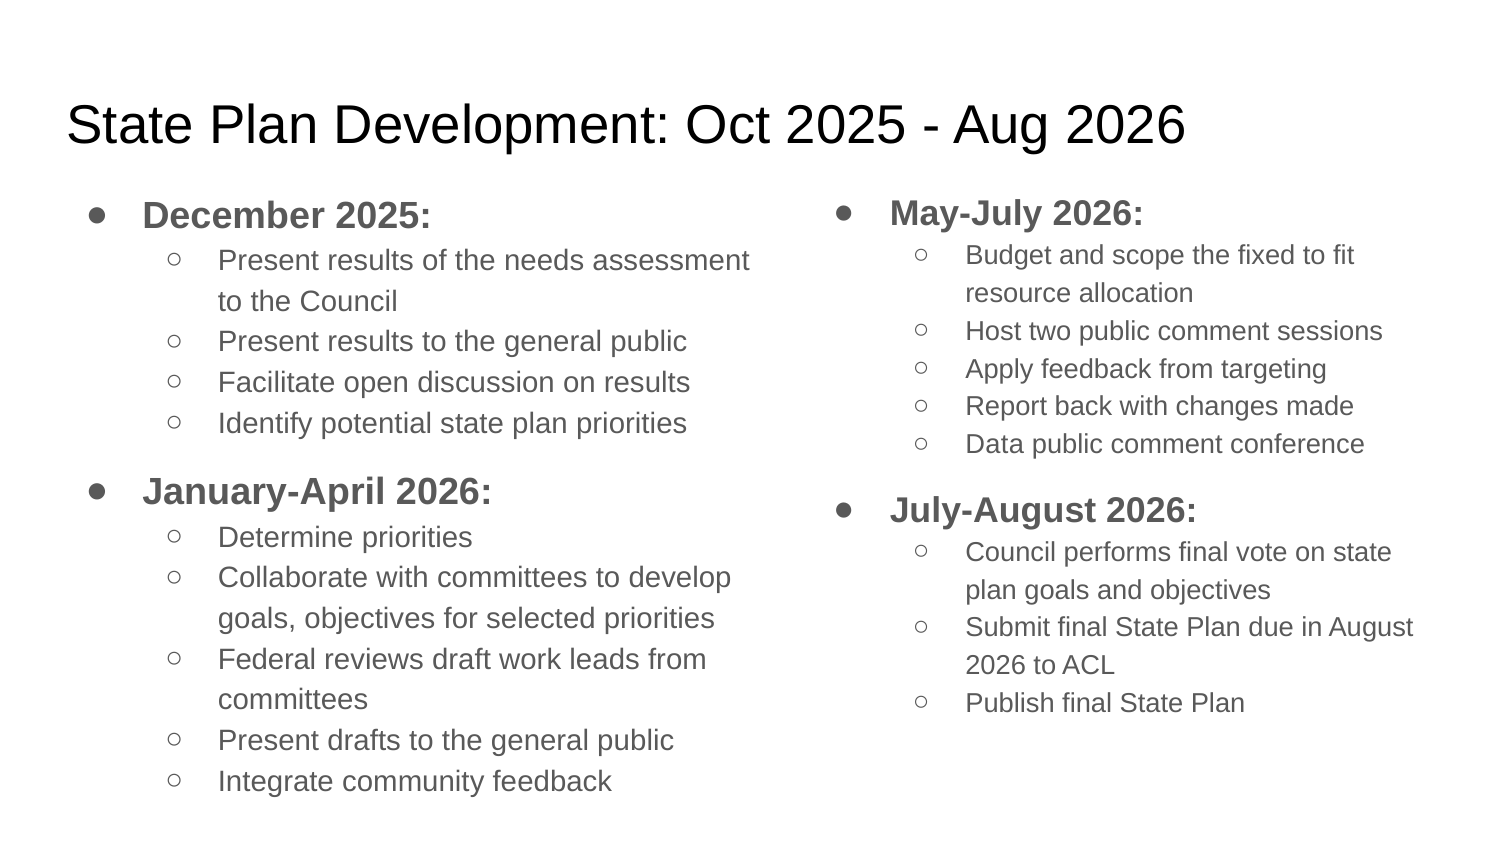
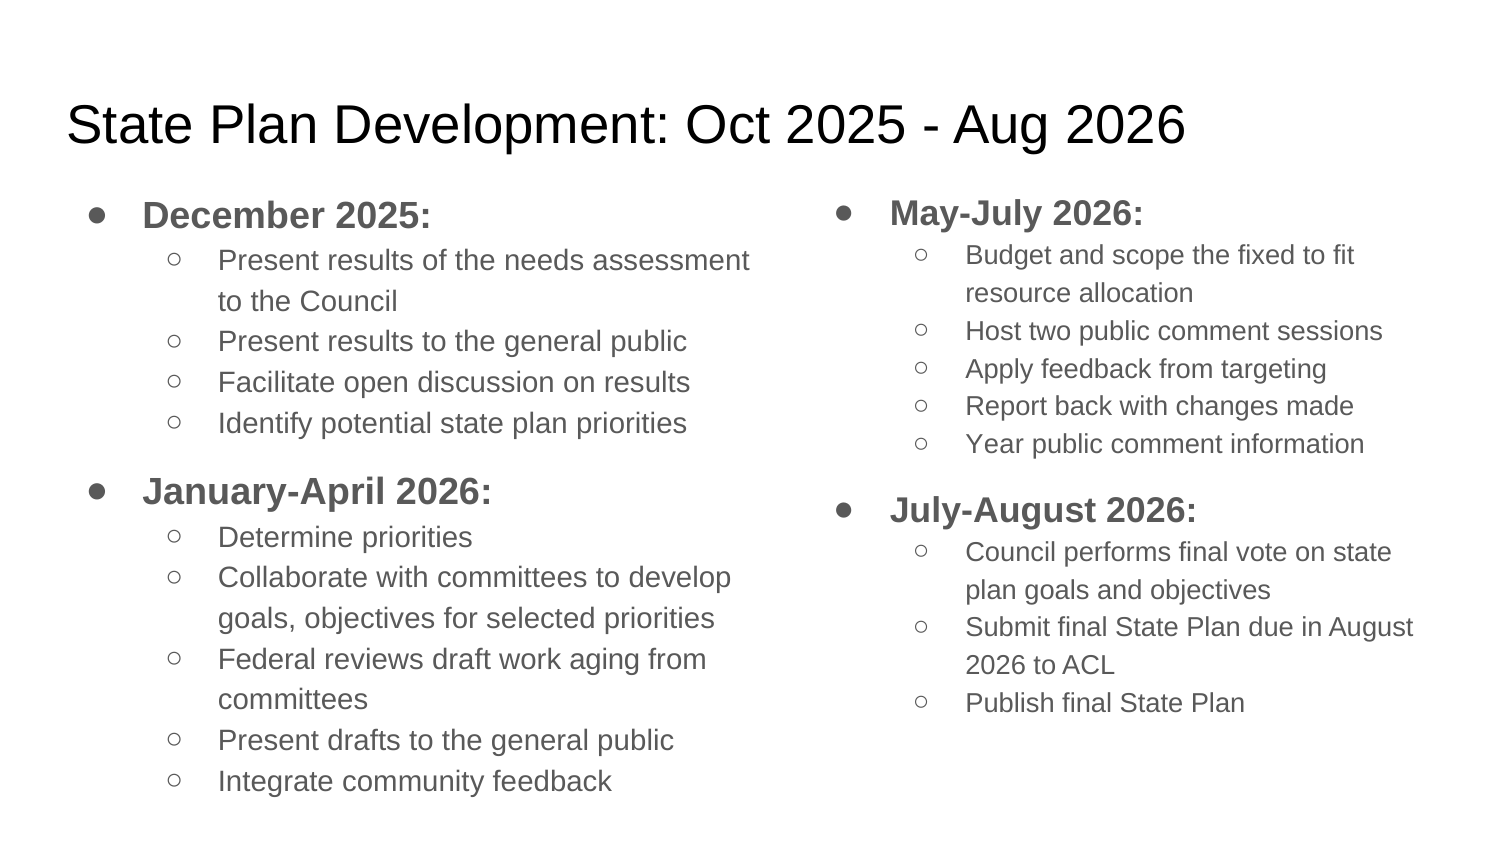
Data: Data -> Year (995, 444)
conference: conference -> information (1298, 444)
leads: leads -> aging (605, 659)
